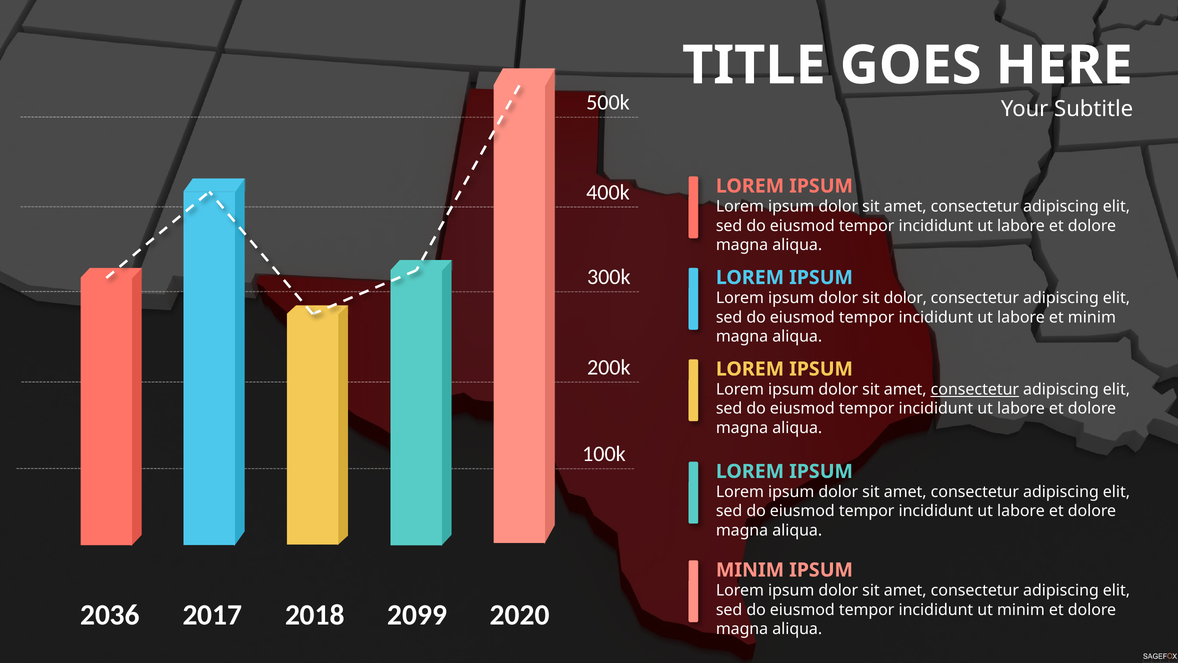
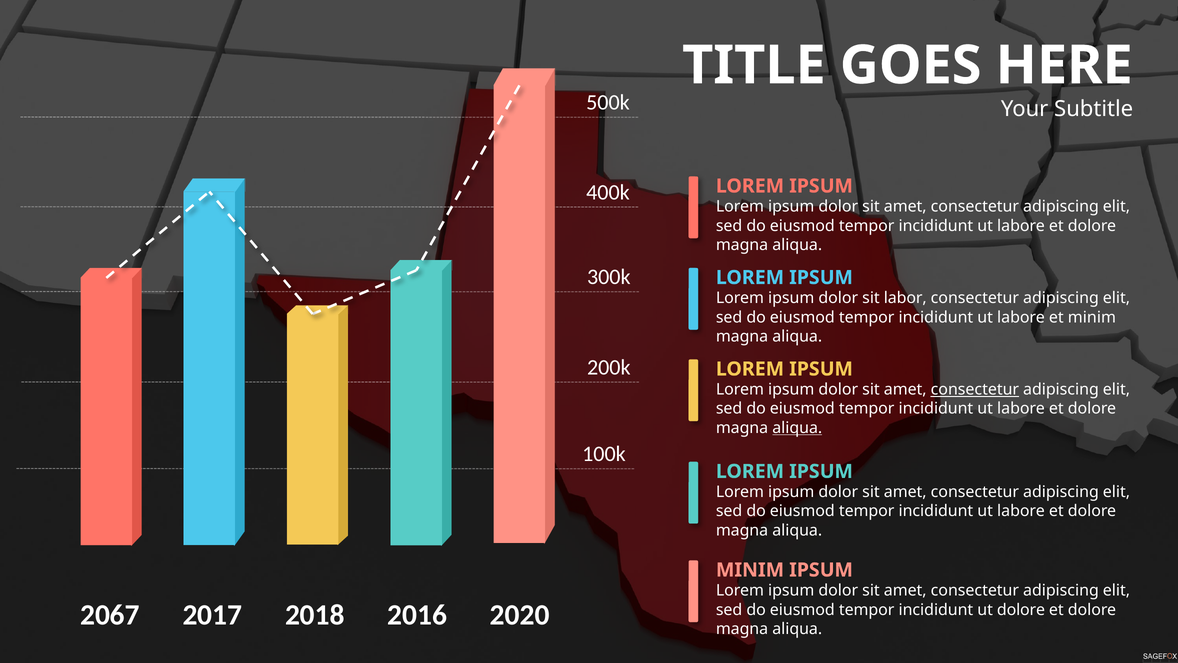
sit dolor: dolor -> labor (905, 298)
aliqua underline: none -> present (797, 428)
2036: 2036 -> 2067 (110, 615)
2099: 2099 -> 2016 (417, 615)
ut minim: minim -> dolore (1021, 609)
